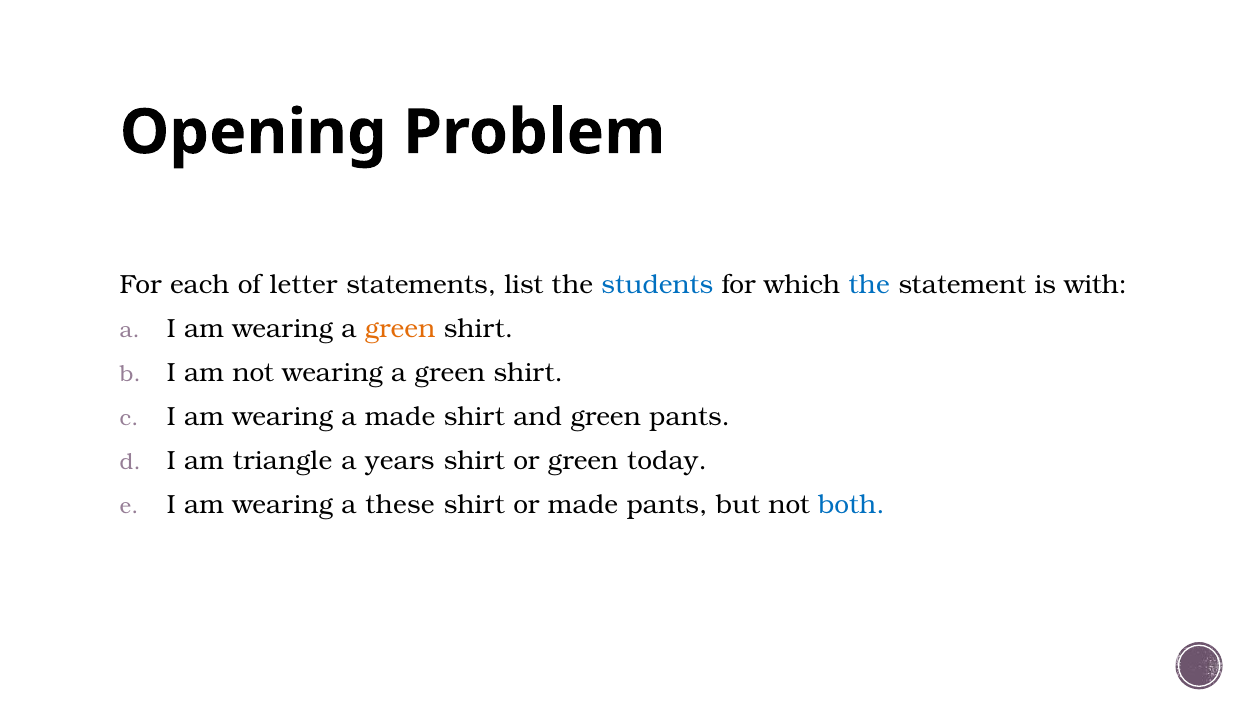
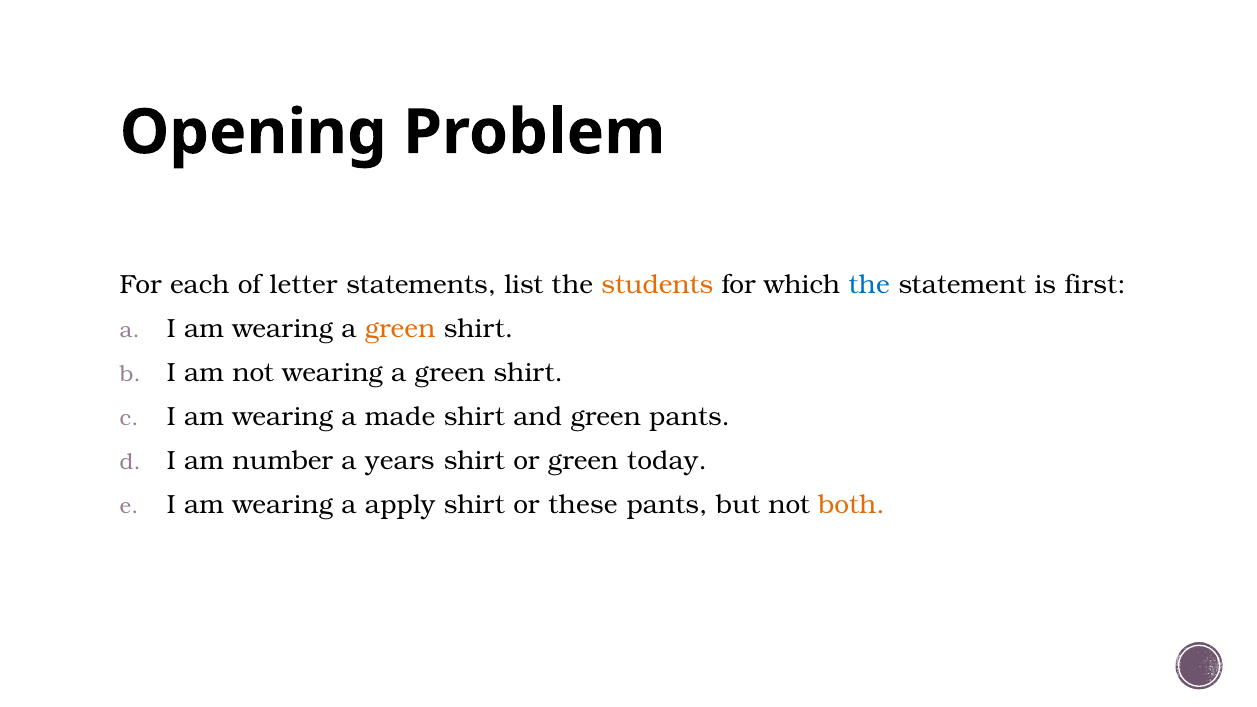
students colour: blue -> orange (657, 285)
with: with -> first (1095, 285)
triangle: triangle -> number (283, 460)
these: these -> apply (400, 504)
or made: made -> these (583, 504)
both colour: blue -> orange (852, 504)
